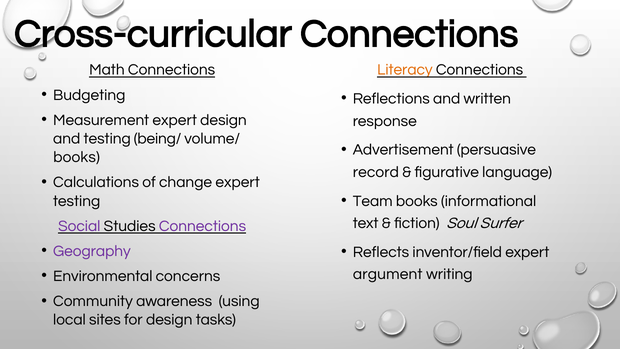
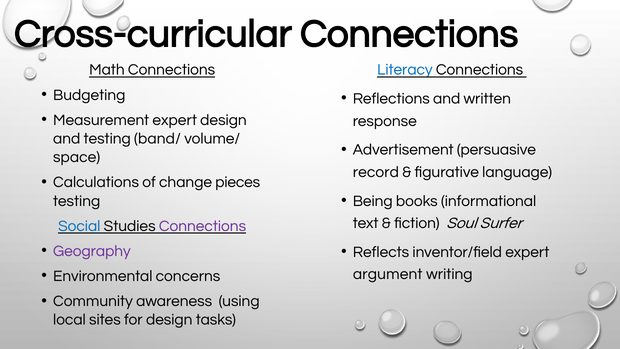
Literacy colour: orange -> blue (405, 70)
being/: being/ -> band/ (157, 139)
books: books -> space (77, 157)
change expert: expert -> pieces (238, 182)
Team: Team -> Being (373, 201)
Social colour: purple -> blue (79, 226)
